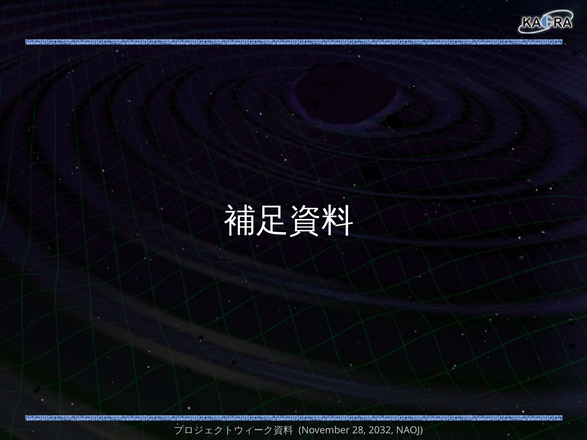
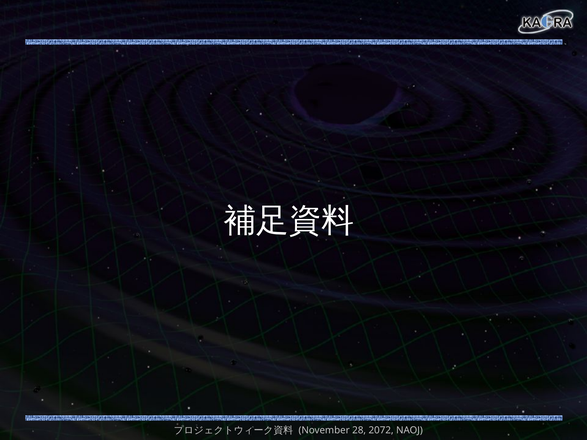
2032: 2032 -> 2072 (381, 431)
